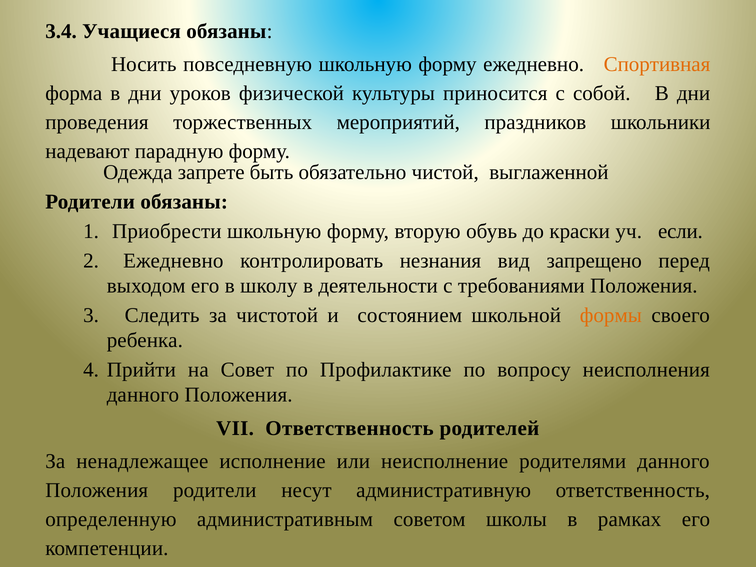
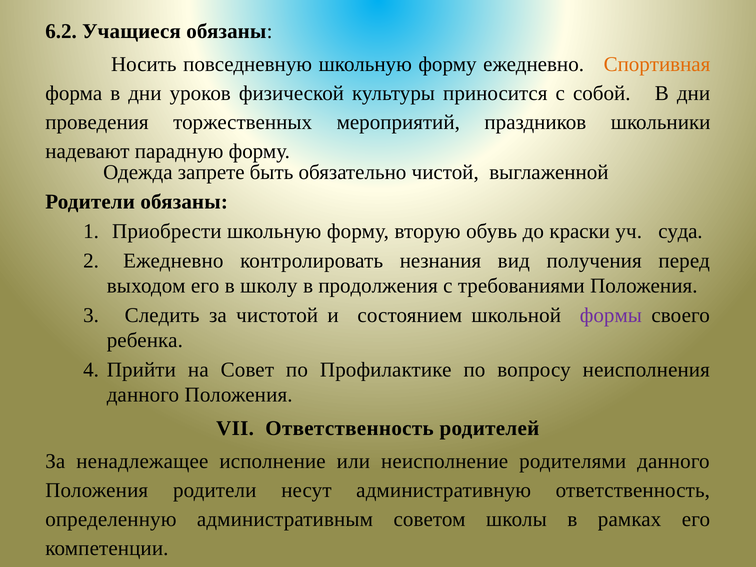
3.4: 3.4 -> 6.2 (61, 31)
если: если -> суда (680, 231)
запрещено: запрещено -> получения (594, 261)
деятельности: деятельности -> продолжения (378, 286)
формы colour: orange -> purple (611, 315)
